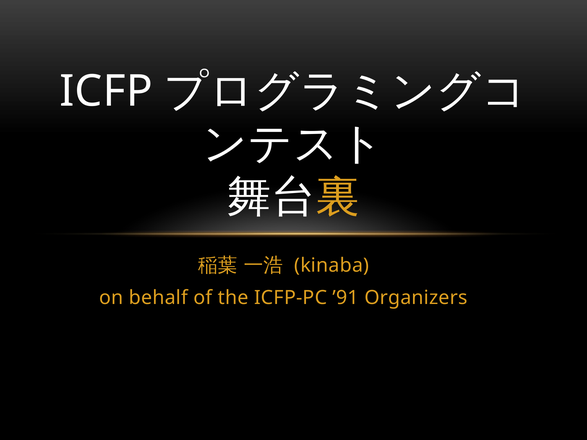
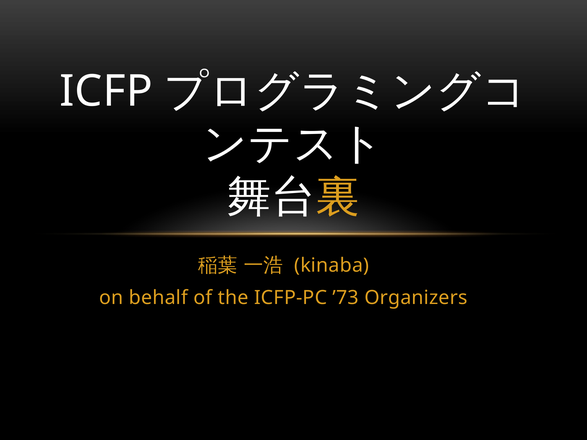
’91: ’91 -> ’73 (346, 298)
